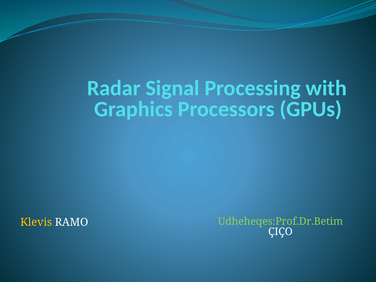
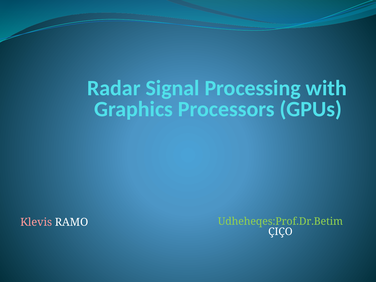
Klevis colour: yellow -> pink (36, 222)
